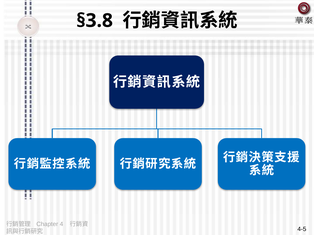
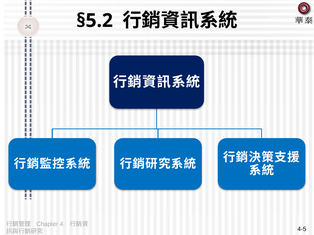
§3.8: §3.8 -> §5.2 (95, 21)
